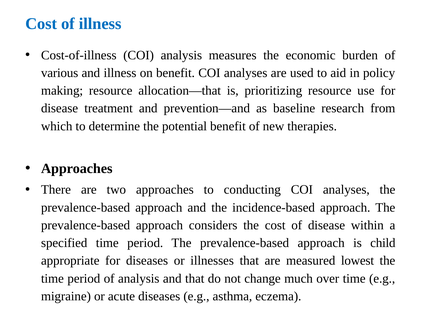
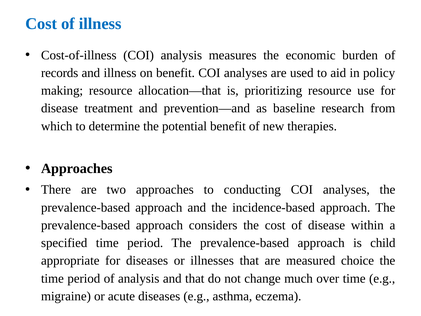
various: various -> records (60, 73)
lowest: lowest -> choice (358, 260)
